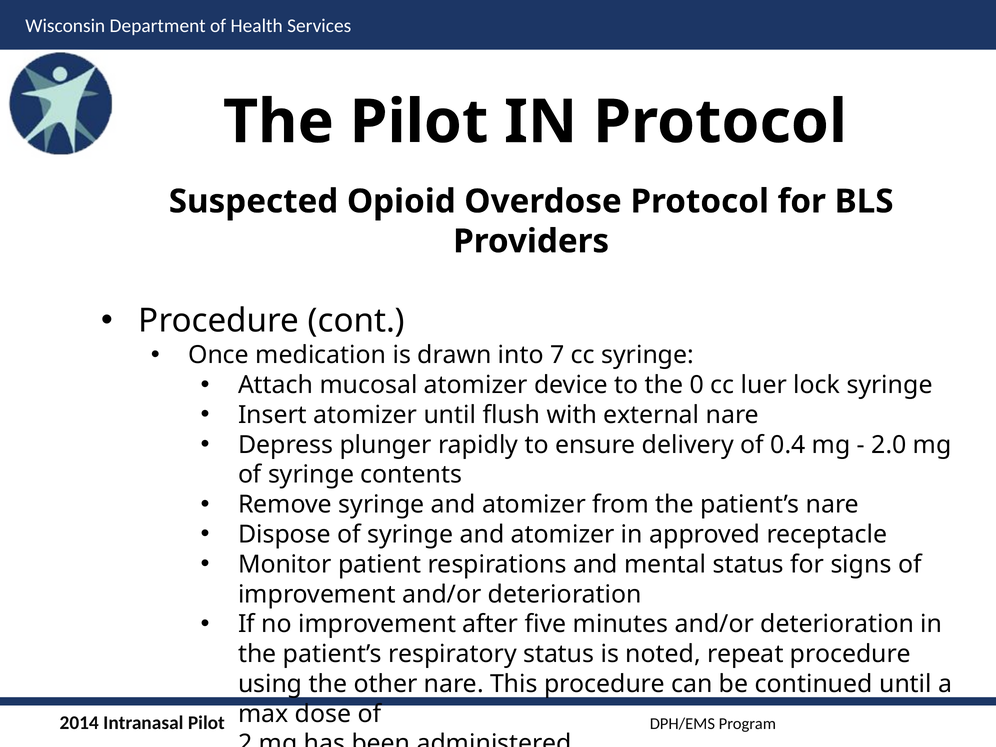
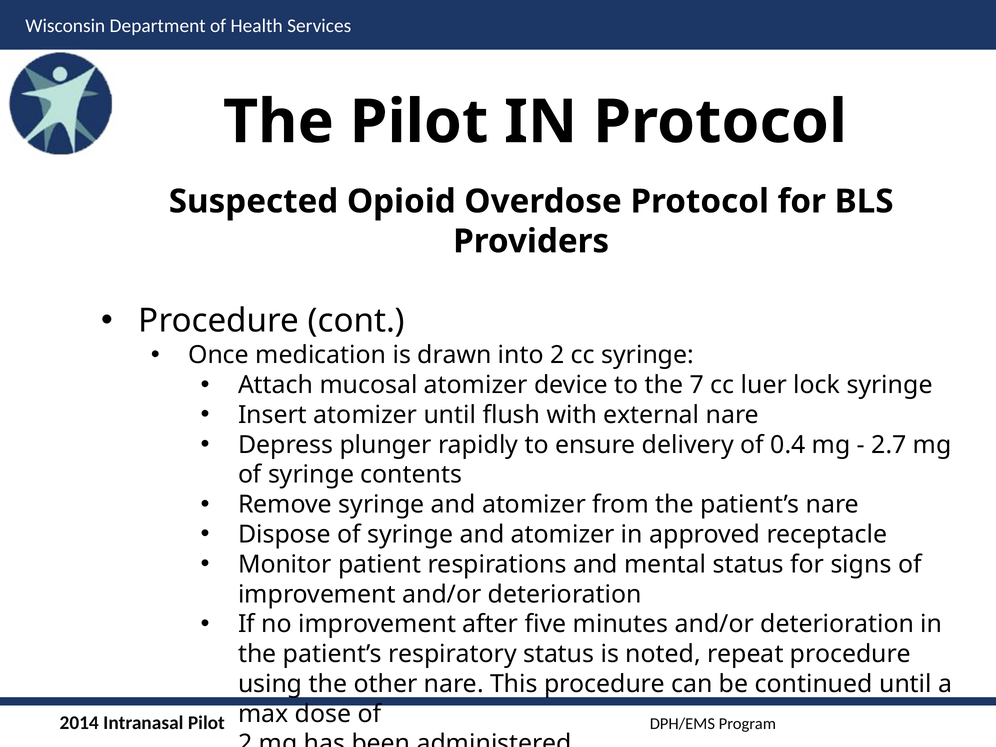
into 7: 7 -> 2 (557, 355)
0: 0 -> 7 (697, 385)
2.0: 2.0 -> 2.7 (889, 445)
